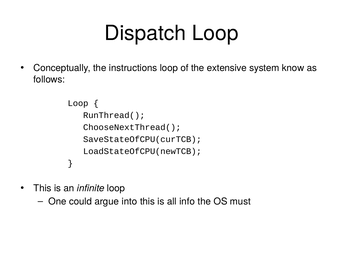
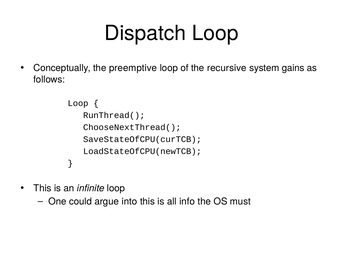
instructions: instructions -> preemptive (133, 68)
extensive: extensive -> recursive (227, 68)
know: know -> gains (293, 68)
